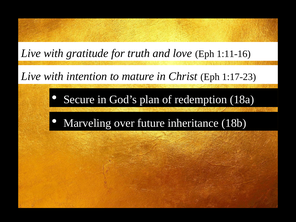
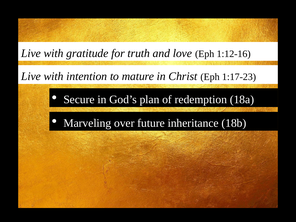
1:11-16: 1:11-16 -> 1:12-16 (234, 54)
